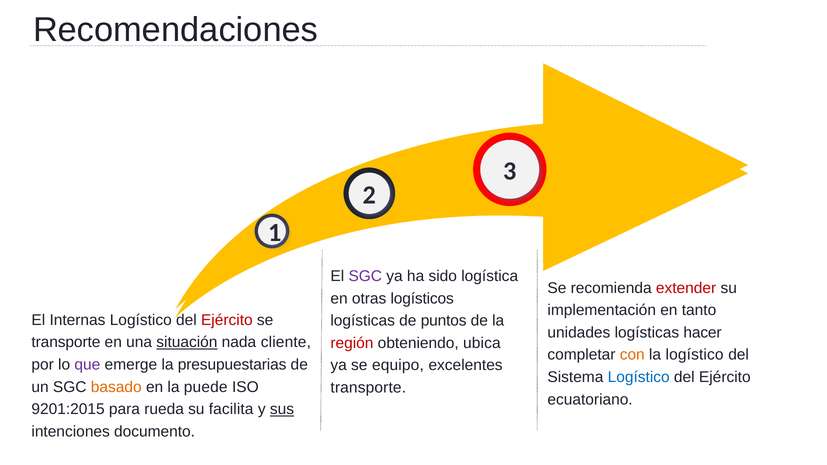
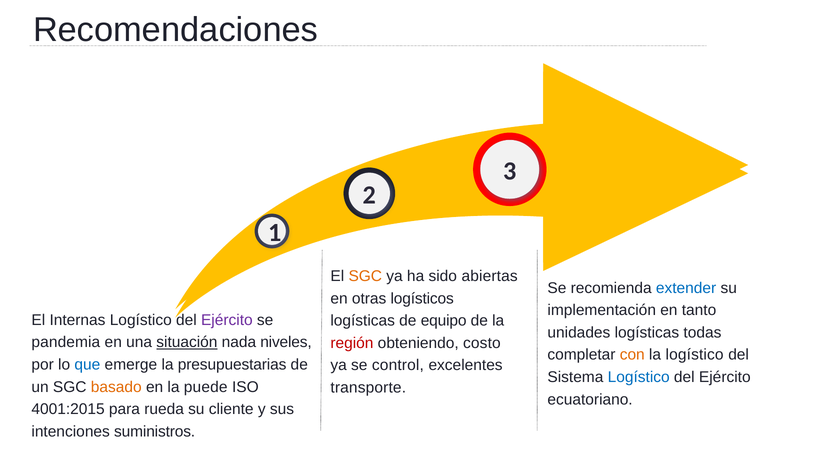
SGC colour: purple -> orange (365, 276)
logística: logística -> abiertas (490, 276)
extender colour: red -> blue (686, 288)
Ejército colour: red -> purple (227, 320)
puntos: puntos -> equipo (444, 321)
hacer: hacer -> todas (702, 333)
transporte: transporte -> pandemia (66, 343)
cliente: cliente -> niveles (286, 343)
ubica: ubica -> costo (482, 343)
que colour: purple -> blue (87, 365)
equipo: equipo -> control (398, 366)
9201:2015: 9201:2015 -> 4001:2015 (68, 409)
facilita: facilita -> cliente (231, 409)
sus underline: present -> none (282, 409)
documento: documento -> suministros (155, 432)
